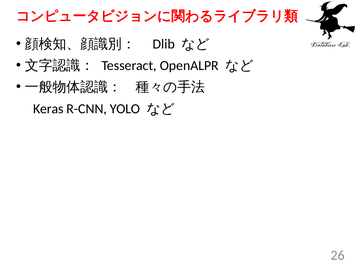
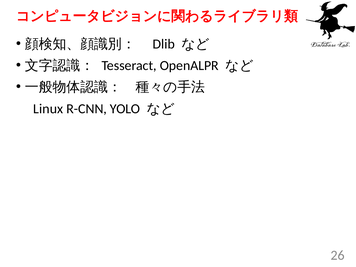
Keras: Keras -> Linux (48, 109)
